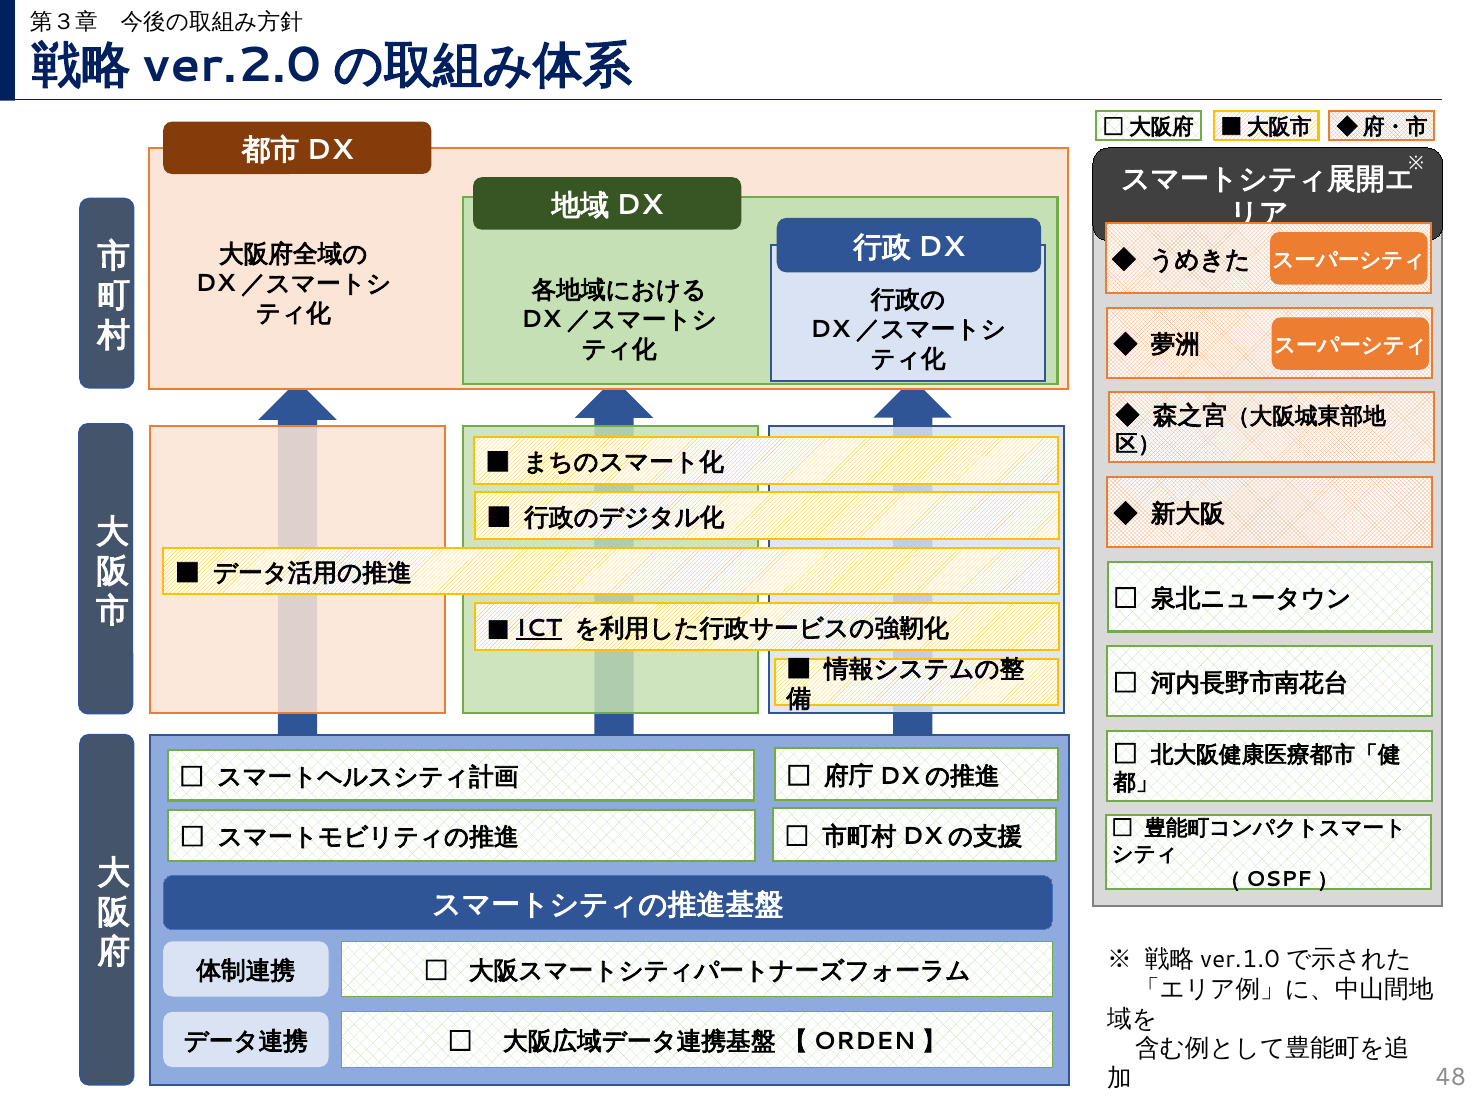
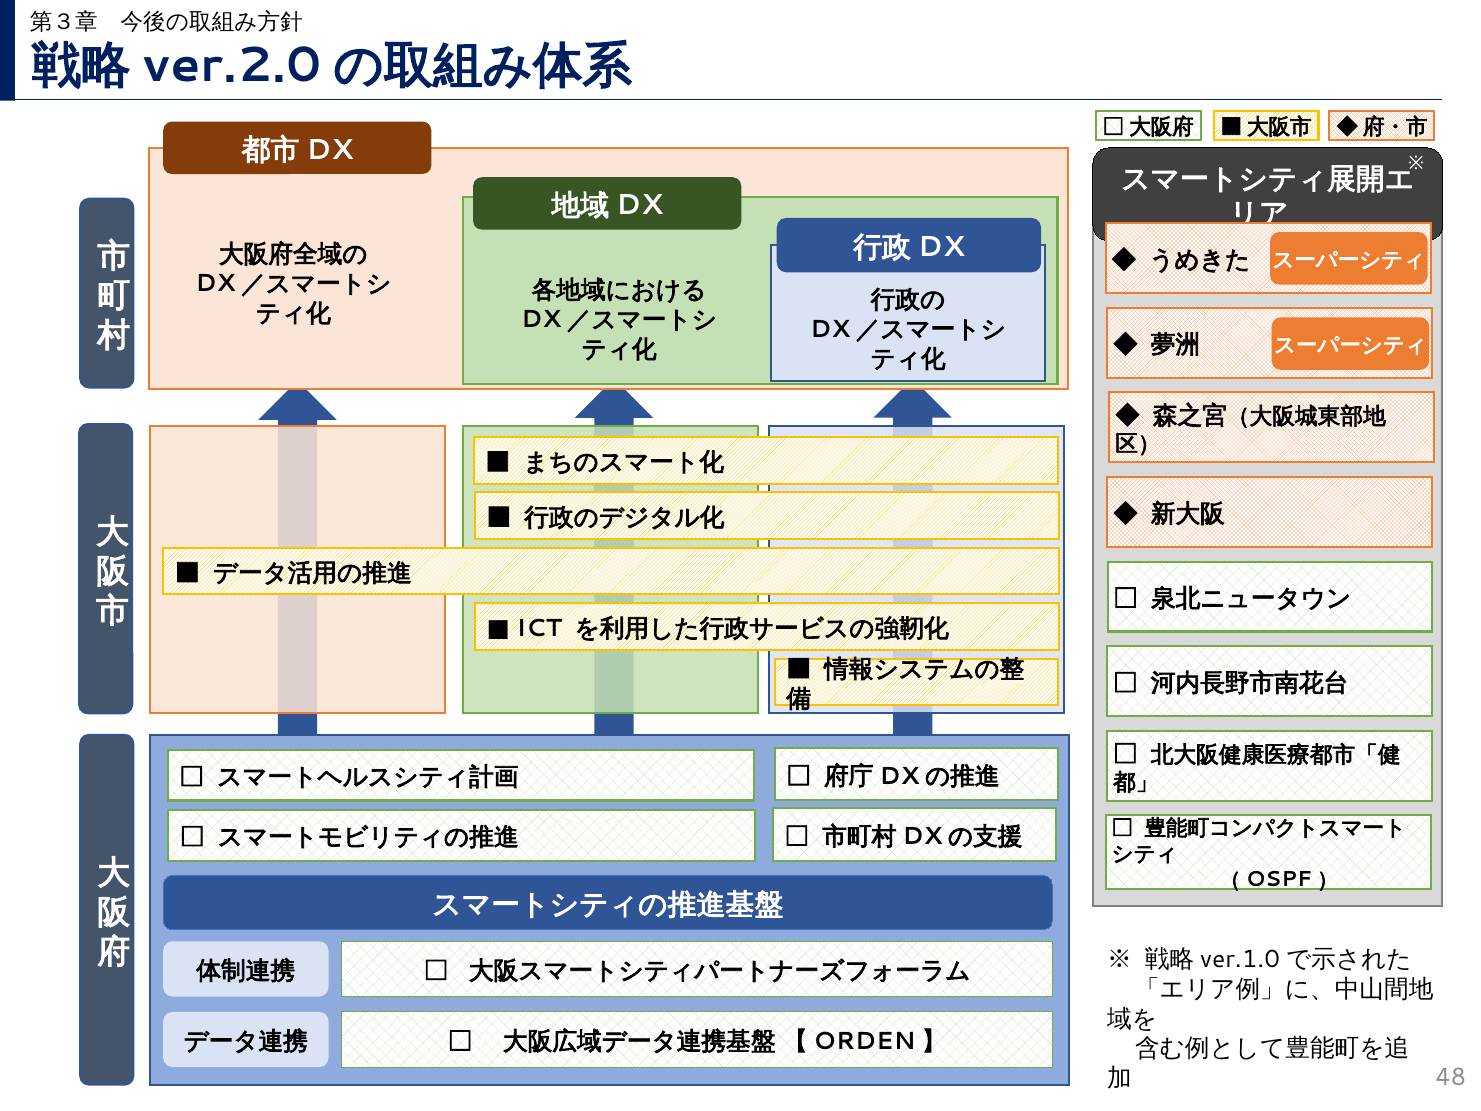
ICT underline: present -> none (539, 628)
